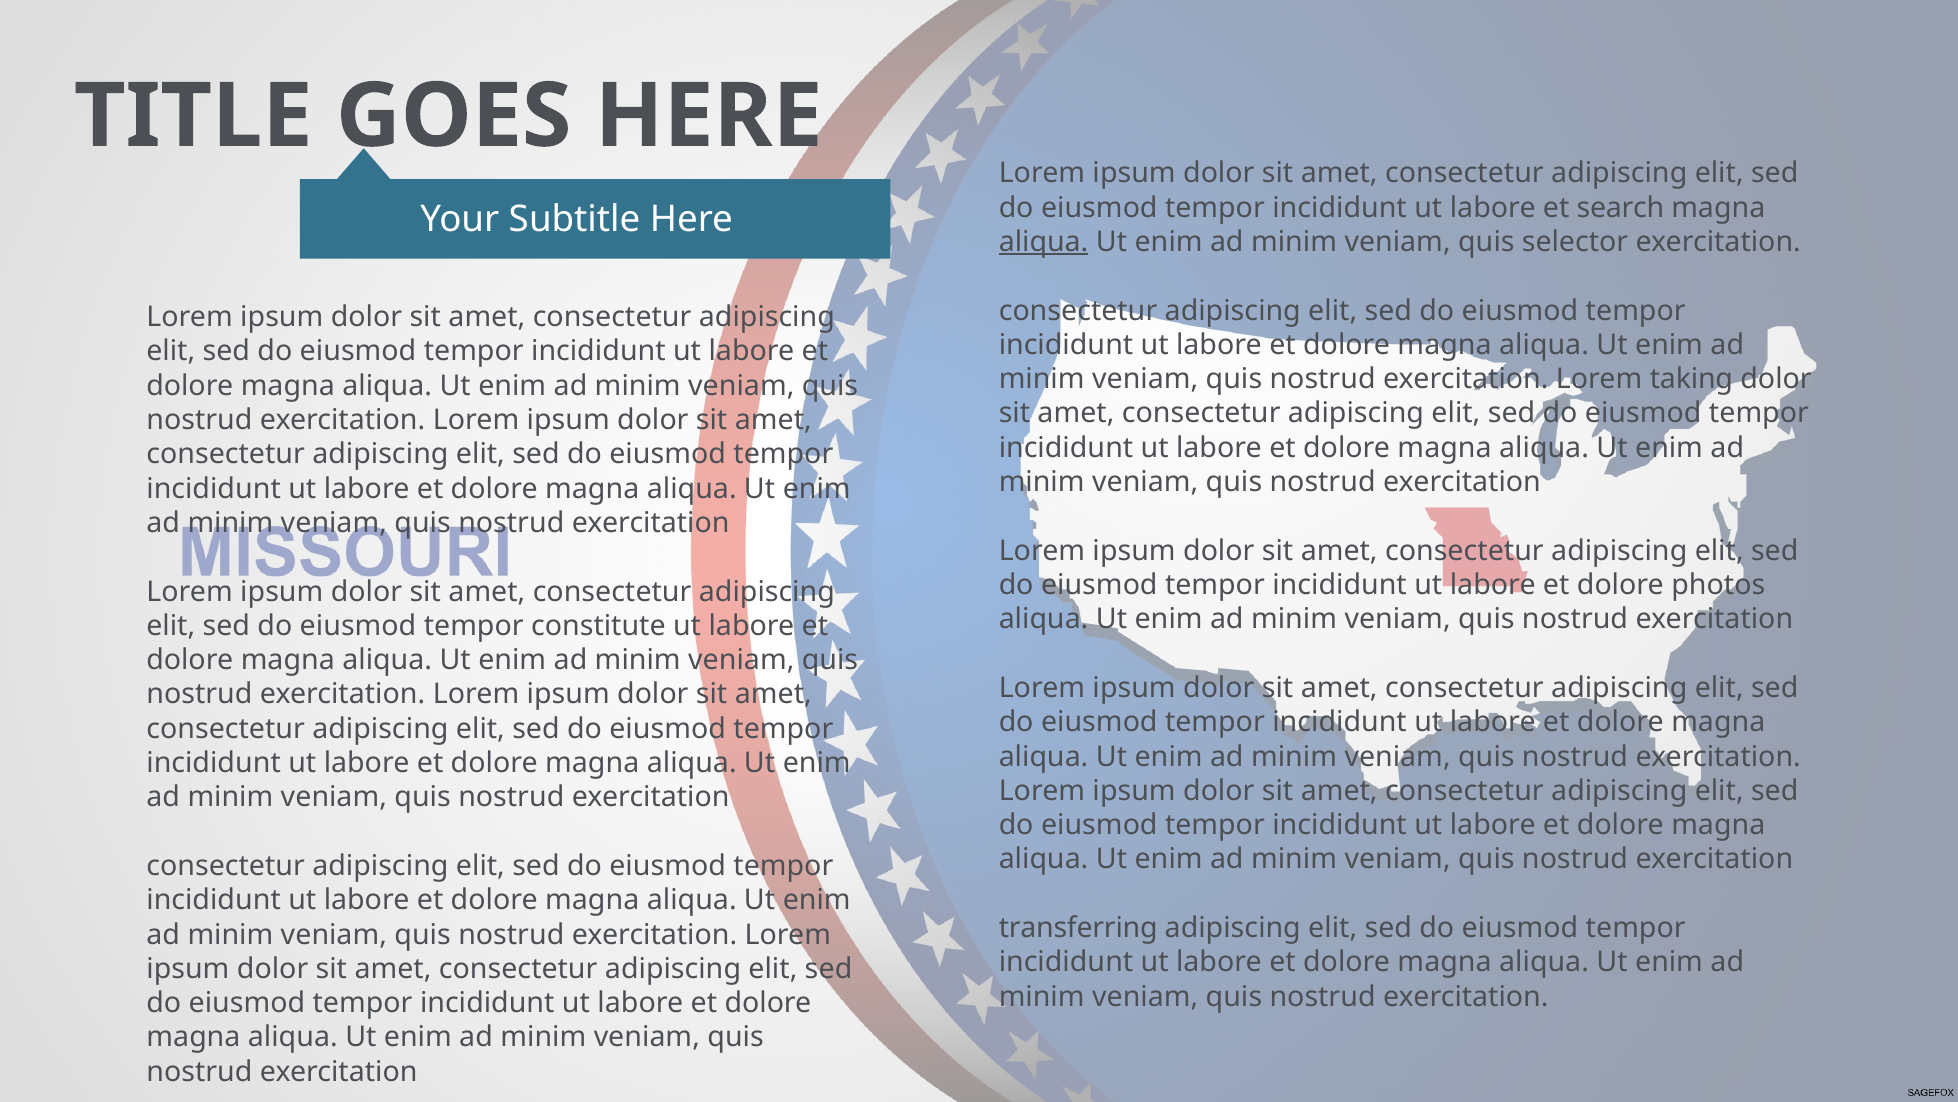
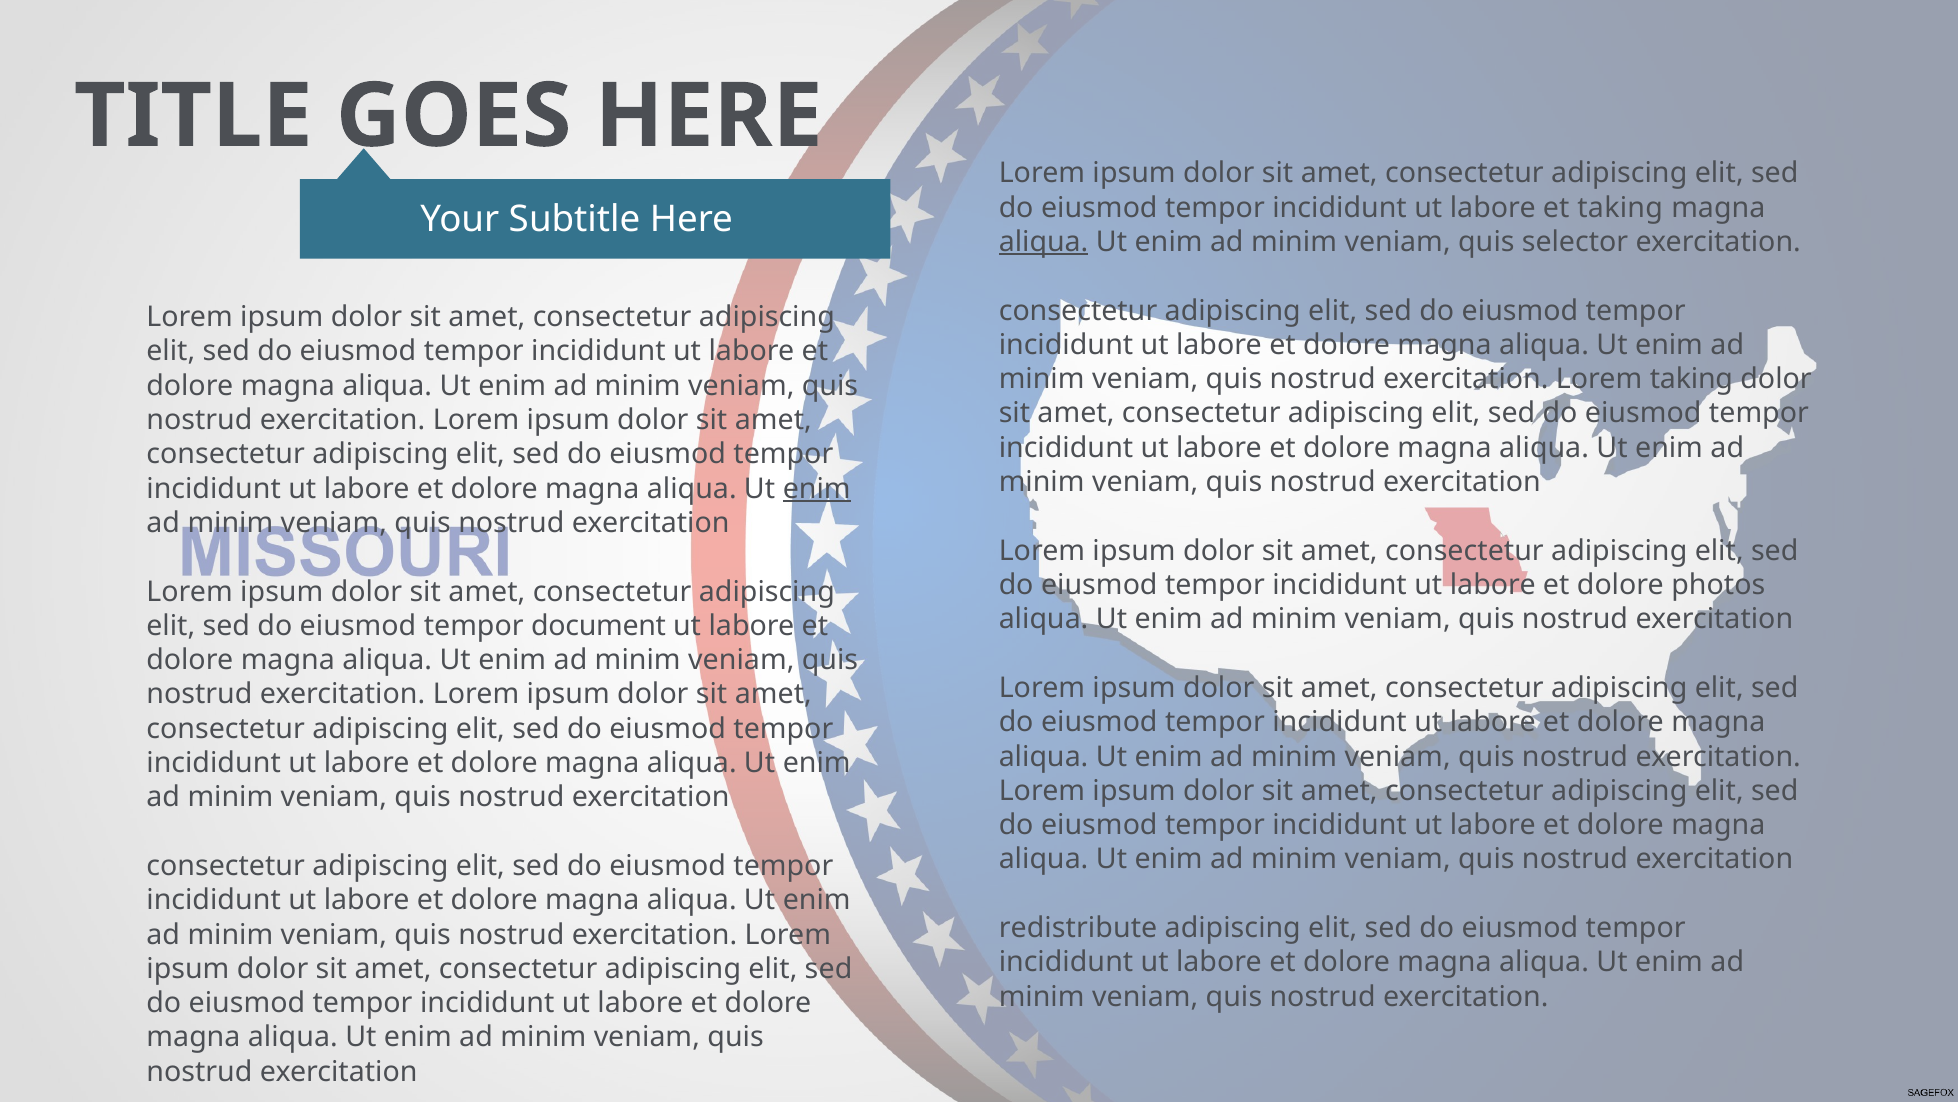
et search: search -> taking (1620, 208)
enim underline: none -> present (817, 488)
constitute: constitute -> document (599, 626)
transferring: transferring -> redistribute (1078, 928)
